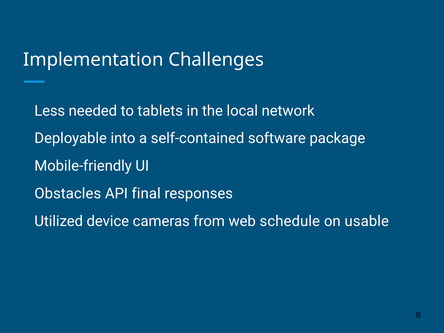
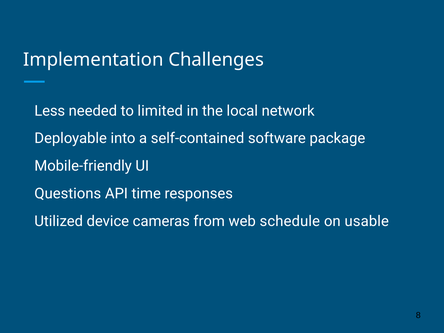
tablets: tablets -> limited (160, 111)
Obstacles: Obstacles -> Questions (68, 194)
final: final -> time (146, 194)
